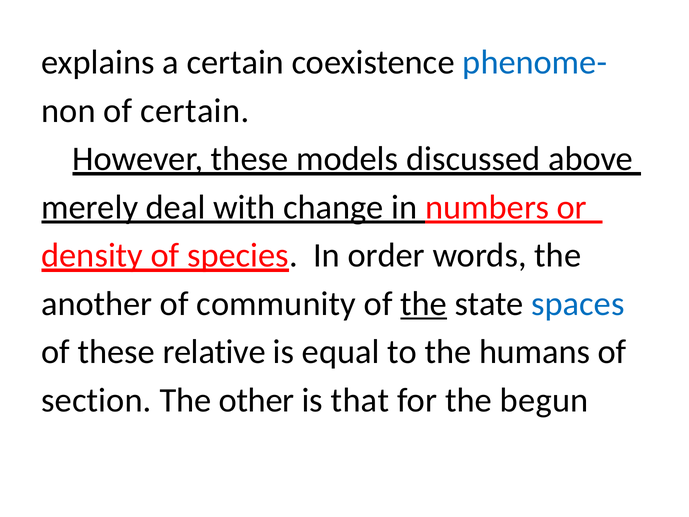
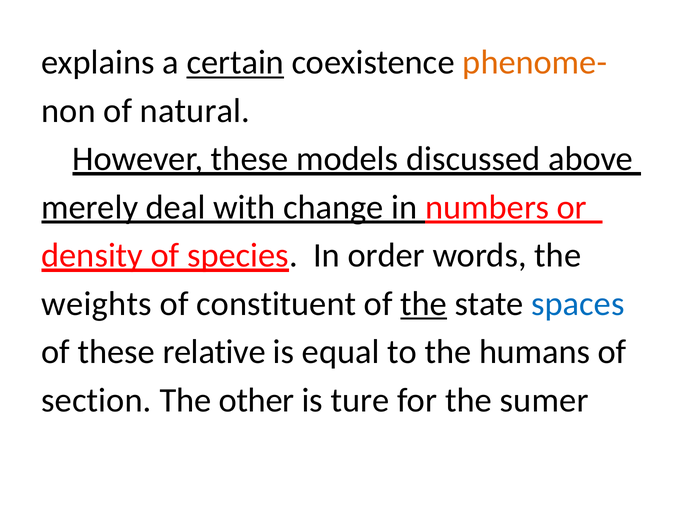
certain underline: none -> present (235, 62)
phenome- colour: blue -> orange (535, 62)
of certain: certain -> natural (195, 111)
another: another -> weights (97, 304)
community: community -> constituent (276, 304)
that: that -> ture (360, 400)
begun: begun -> sumer (544, 400)
